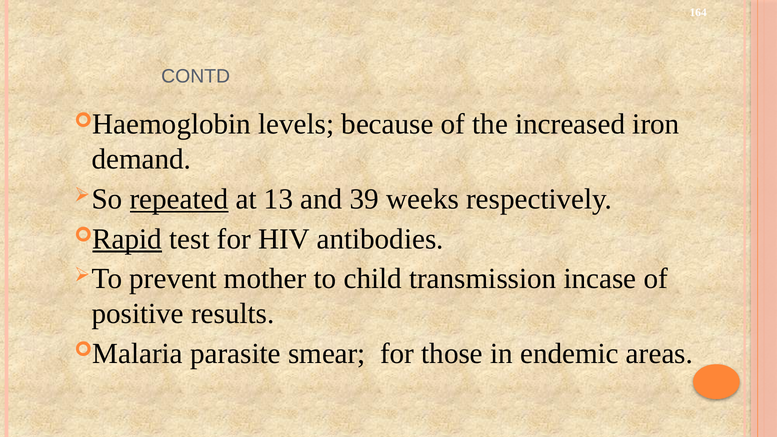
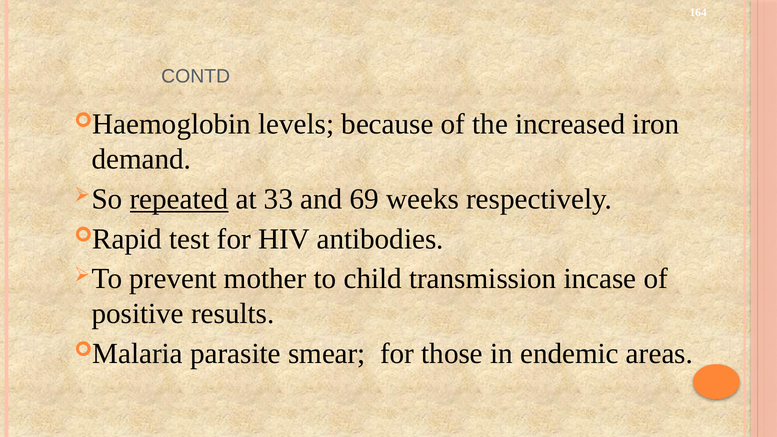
13: 13 -> 33 (279, 199)
39: 39 -> 69 (364, 199)
Rapid underline: present -> none (127, 239)
